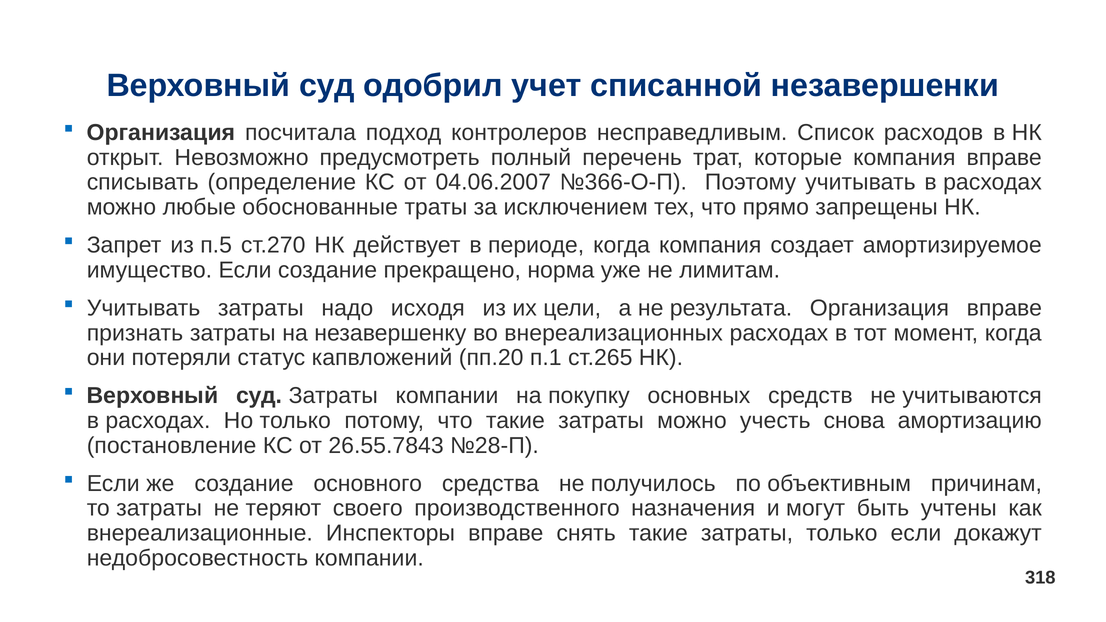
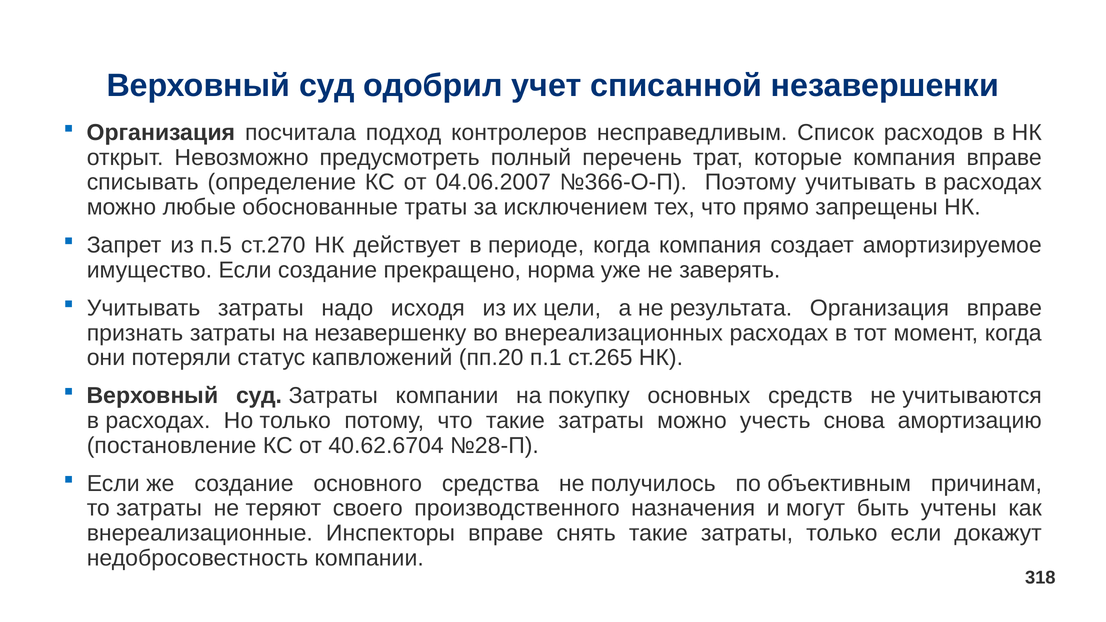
лимитам: лимитам -> заверять (730, 270)
26.55.7843: 26.55.7843 -> 40.62.6704 (386, 446)
